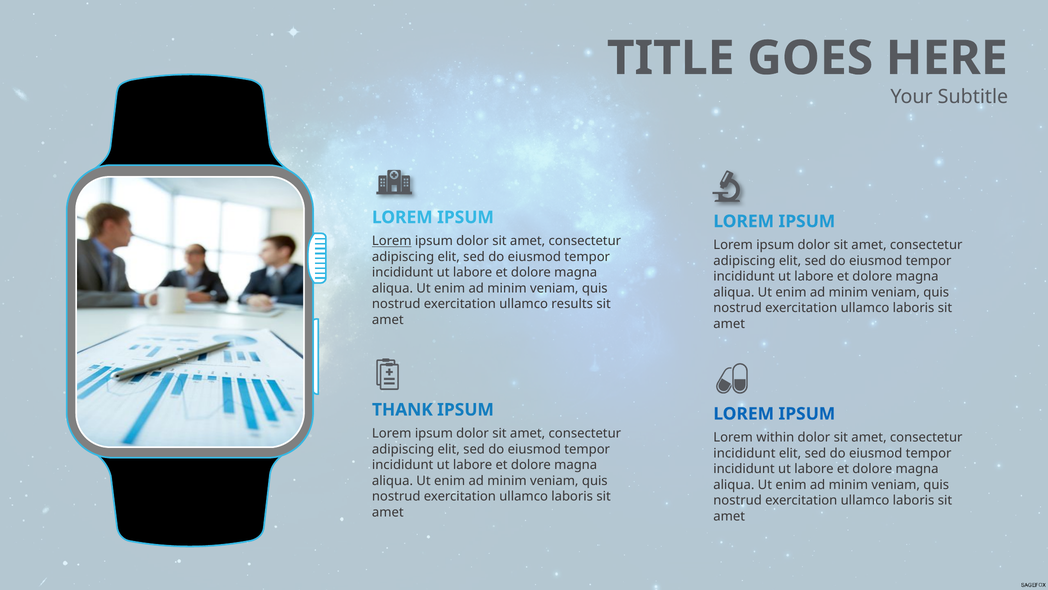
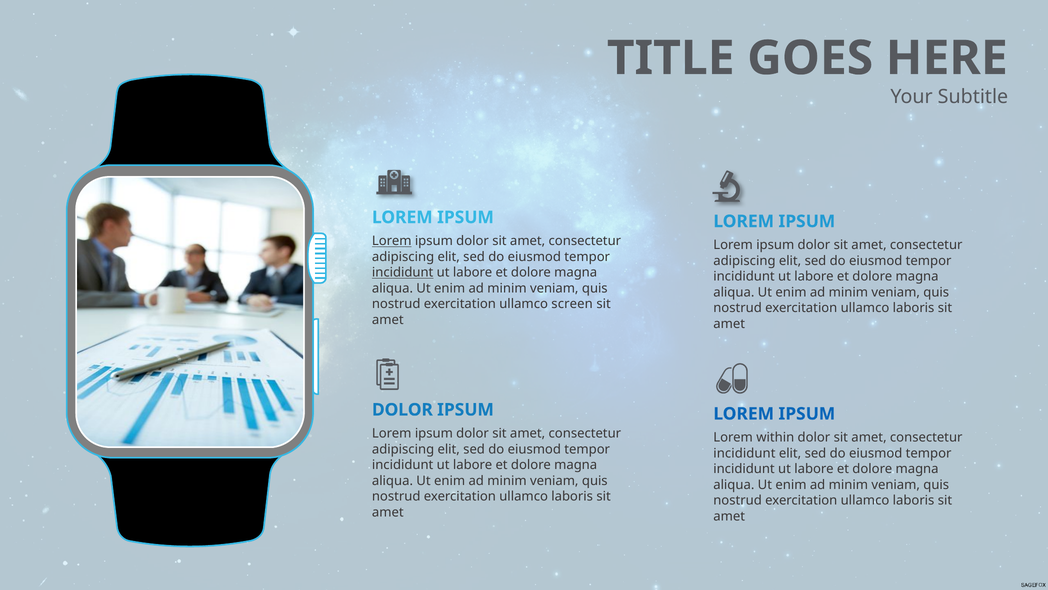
incididunt underline: none -> present (403, 272)
results: results -> screen (572, 304)
THANK: THANK -> DOLOR (402, 409)
